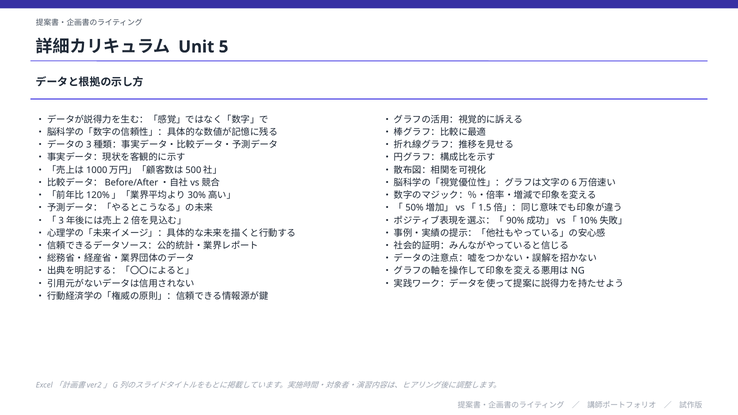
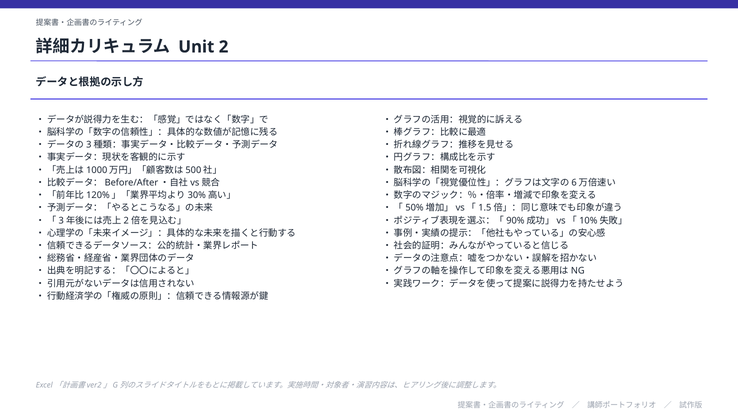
5: 5 -> 2 (224, 47)
